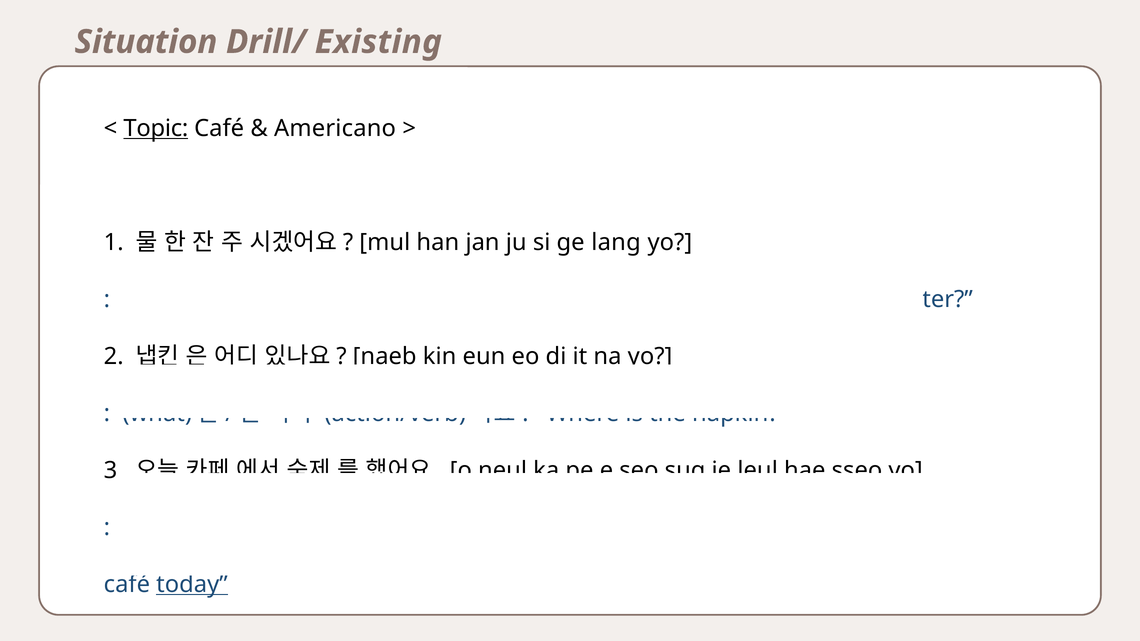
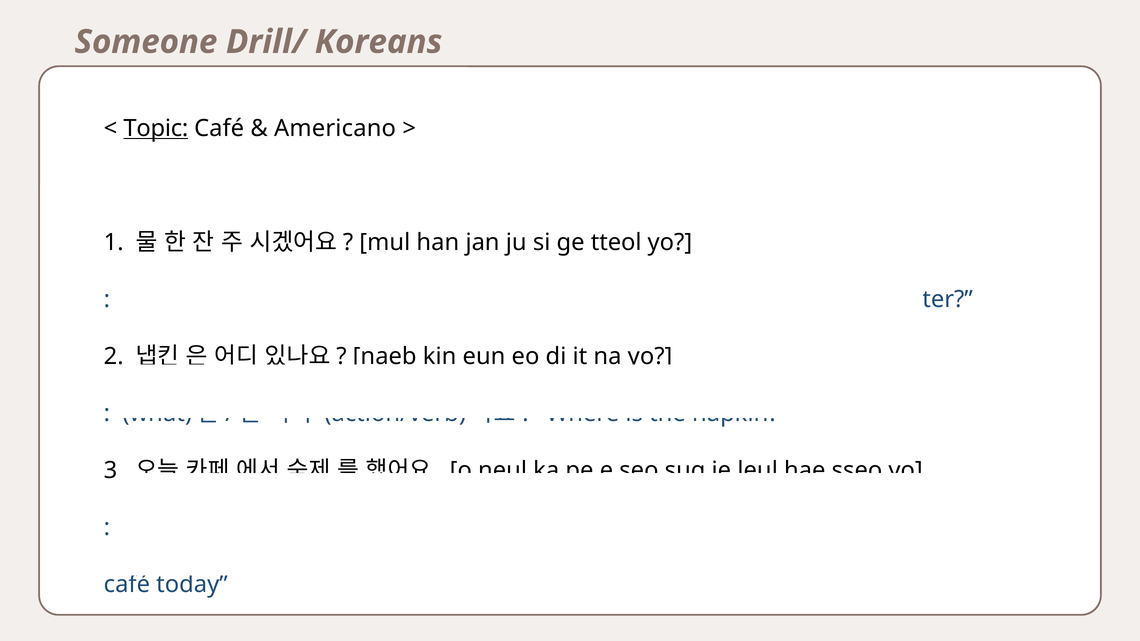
Situation: Situation -> Someone (146, 42)
Existing: Existing -> Koreans (379, 42)
lang: lang -> tteol (616, 242)
today underline: present -> none (192, 585)
